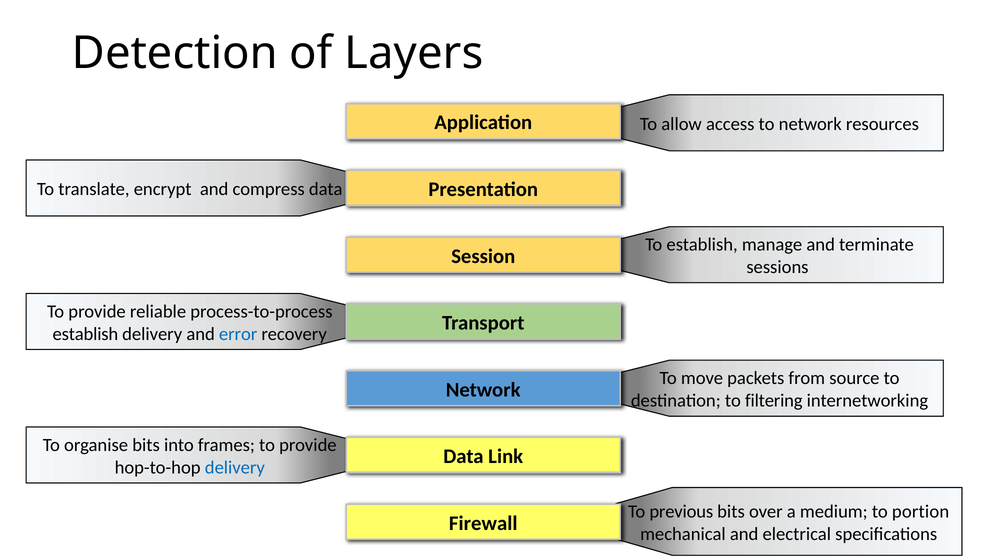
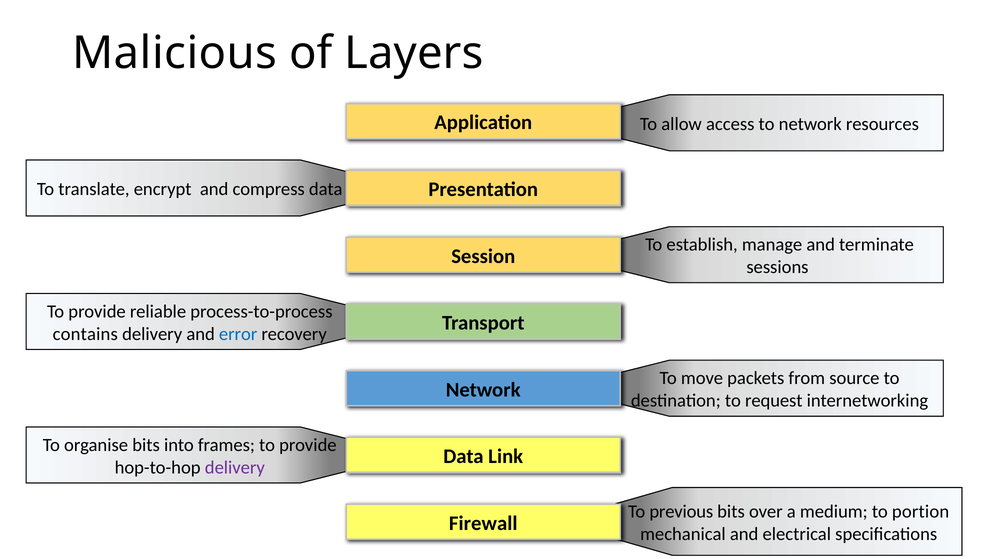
Detection: Detection -> Malicious (175, 53)
establish: establish -> contains (85, 334)
filtering: filtering -> request (774, 400)
delivery colour: blue -> purple (235, 467)
